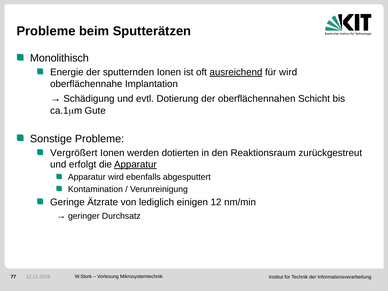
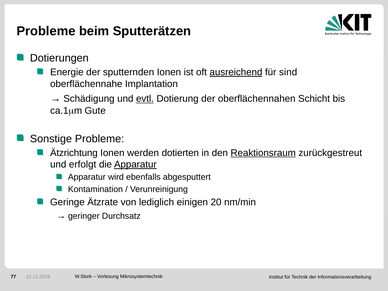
Monolithisch: Monolithisch -> Dotierungen (59, 58)
für wird: wird -> sind (288, 72)
evtl underline: none -> present (145, 99)
Vergrößert: Vergrößert -> Ätzrichtung (74, 153)
Reaktionsraum underline: none -> present (263, 153)
12: 12 -> 20 (216, 202)
